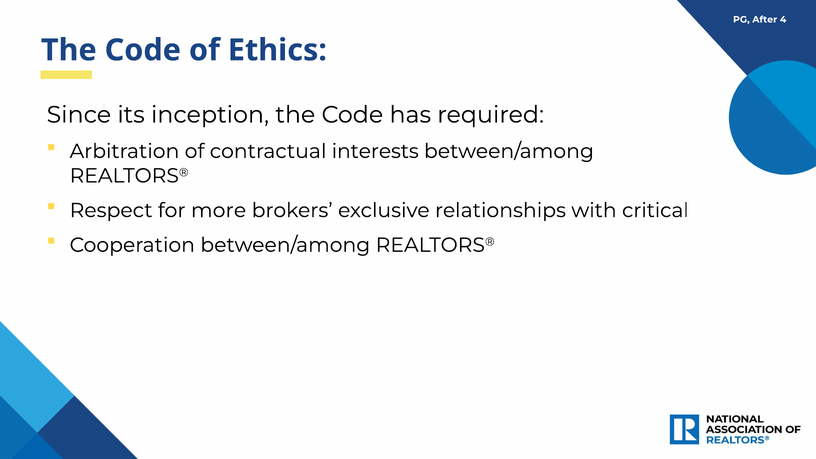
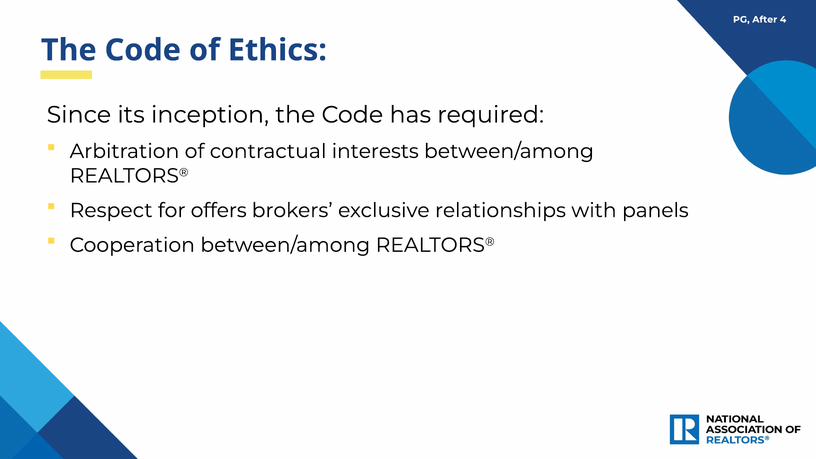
more: more -> offers (219, 210)
critical: critical -> panels (655, 210)
